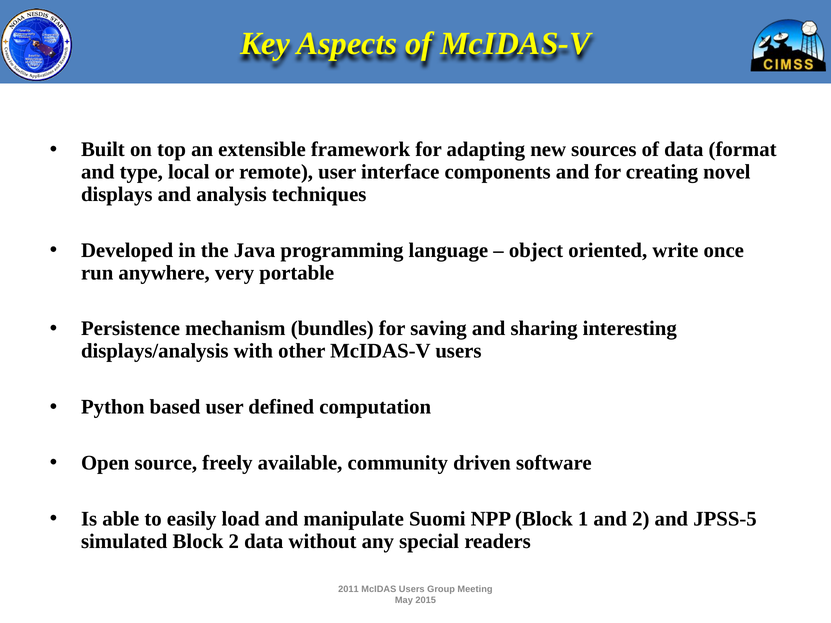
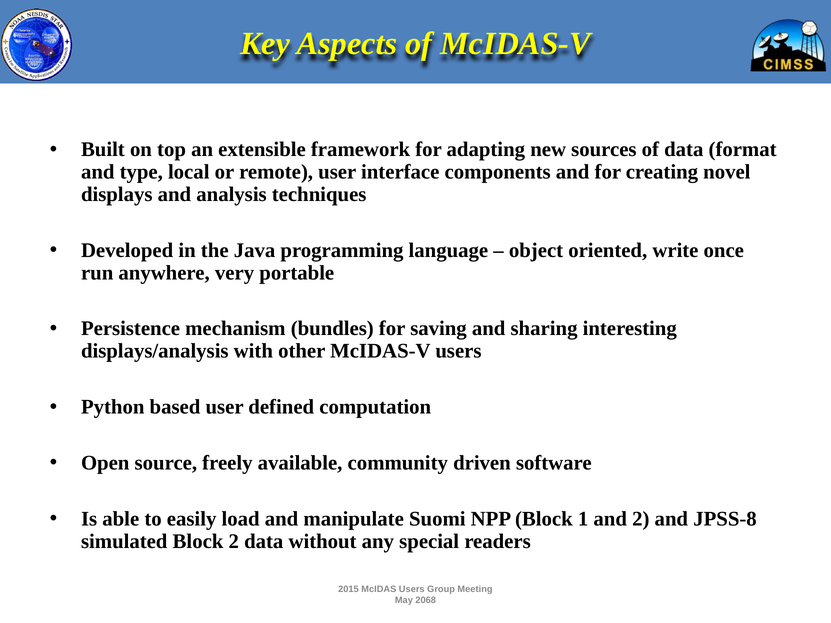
JPSS-5: JPSS-5 -> JPSS-8 (725, 519)
2011: 2011 -> 2015 (348, 589)
2015: 2015 -> 2068 (426, 600)
